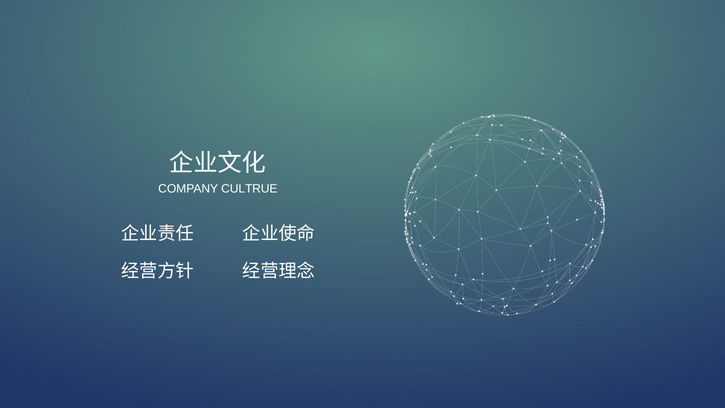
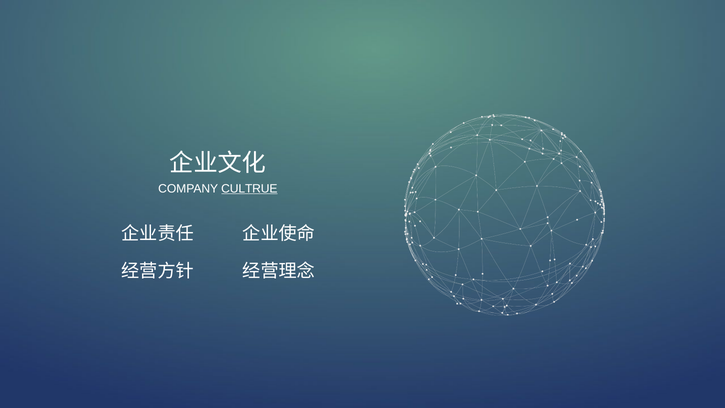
CULTRUE underline: none -> present (249, 189)
